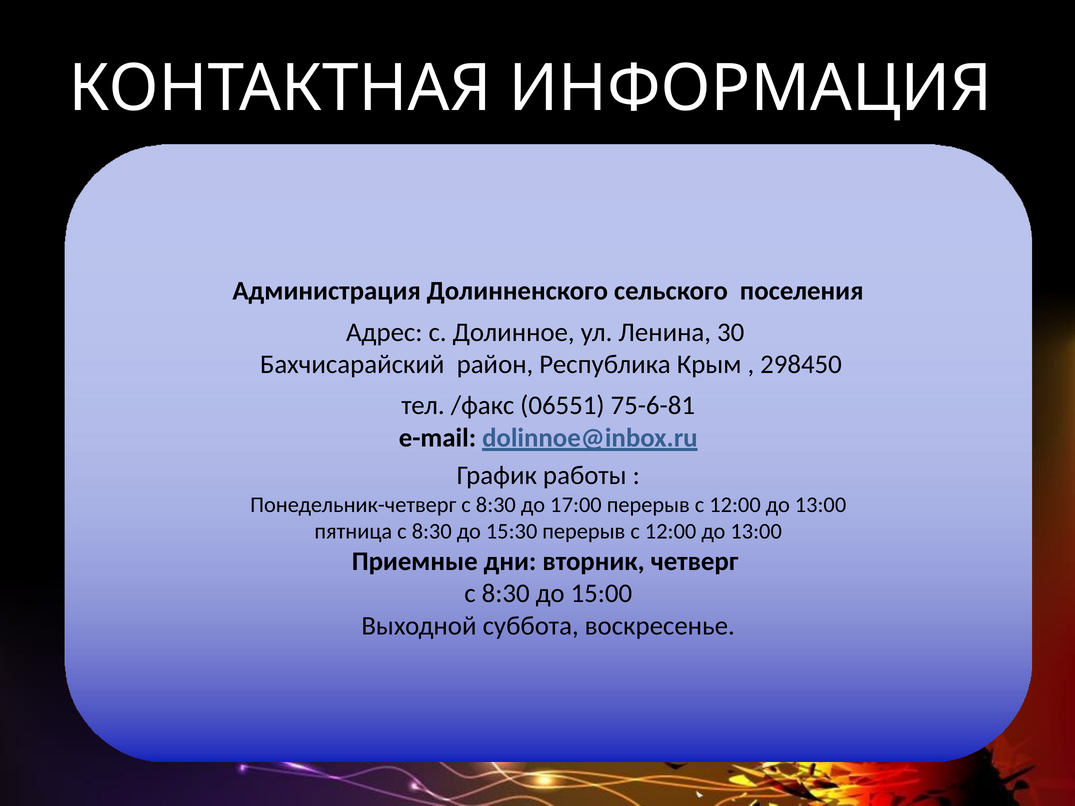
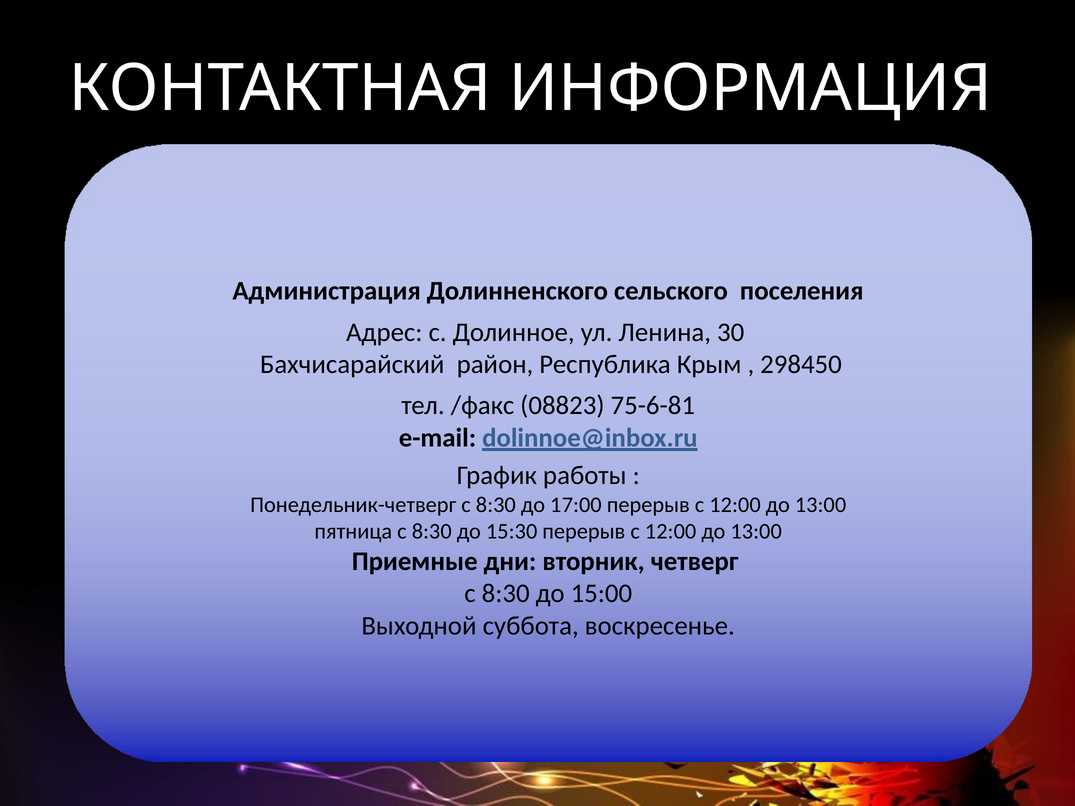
06551: 06551 -> 08823 (562, 406)
